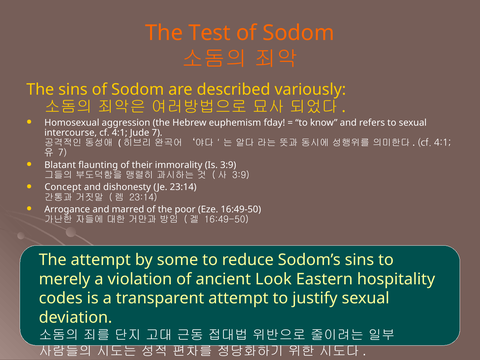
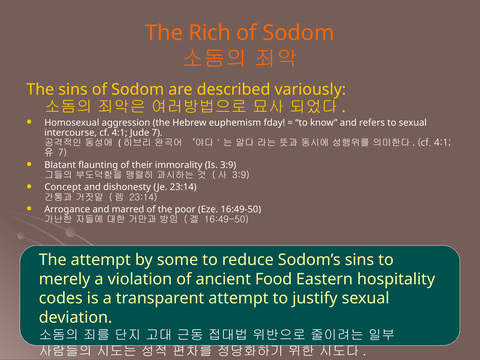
Test: Test -> Rich (210, 33)
Look: Look -> Food (274, 279)
